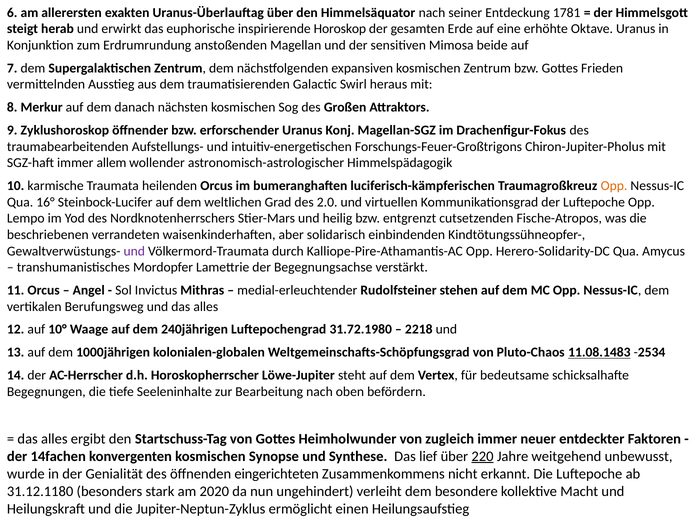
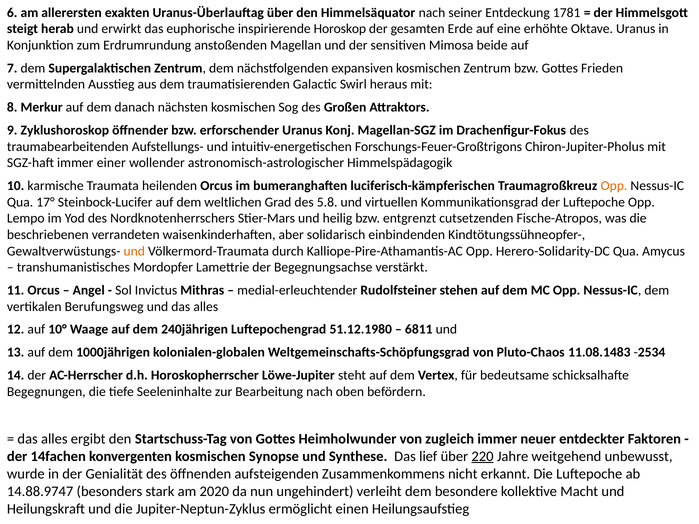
allem: allem -> einer (111, 163)
16°: 16° -> 17° (45, 202)
2.0: 2.0 -> 5.8 (327, 202)
und colour: purple -> orange (134, 251)
31.72.1980: 31.72.1980 -> 51.12.1980 (361, 330)
2218: 2218 -> 6811 (419, 330)
11.08.1483 underline: present -> none (599, 353)
eingerichteten: eingerichteten -> aufsteigenden (277, 474)
31.12.1180: 31.12.1180 -> 14.88.9747 (40, 492)
